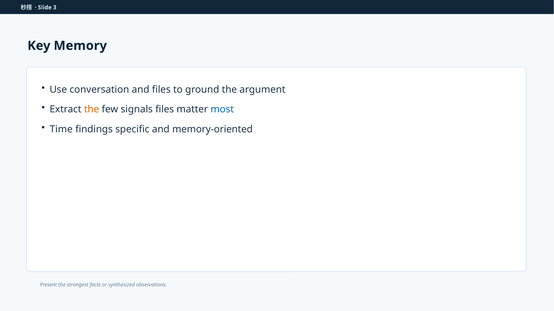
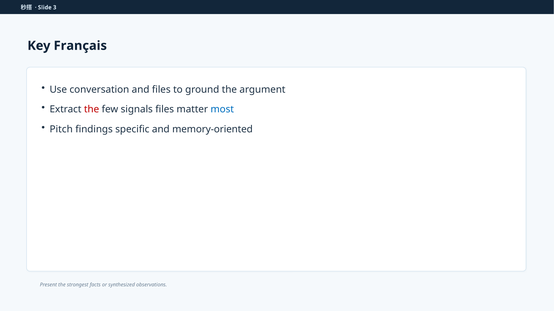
Memory: Memory -> Français (80, 46)
the colour: orange -> red (92, 110)
Time: Time -> Pitch (61, 129)
